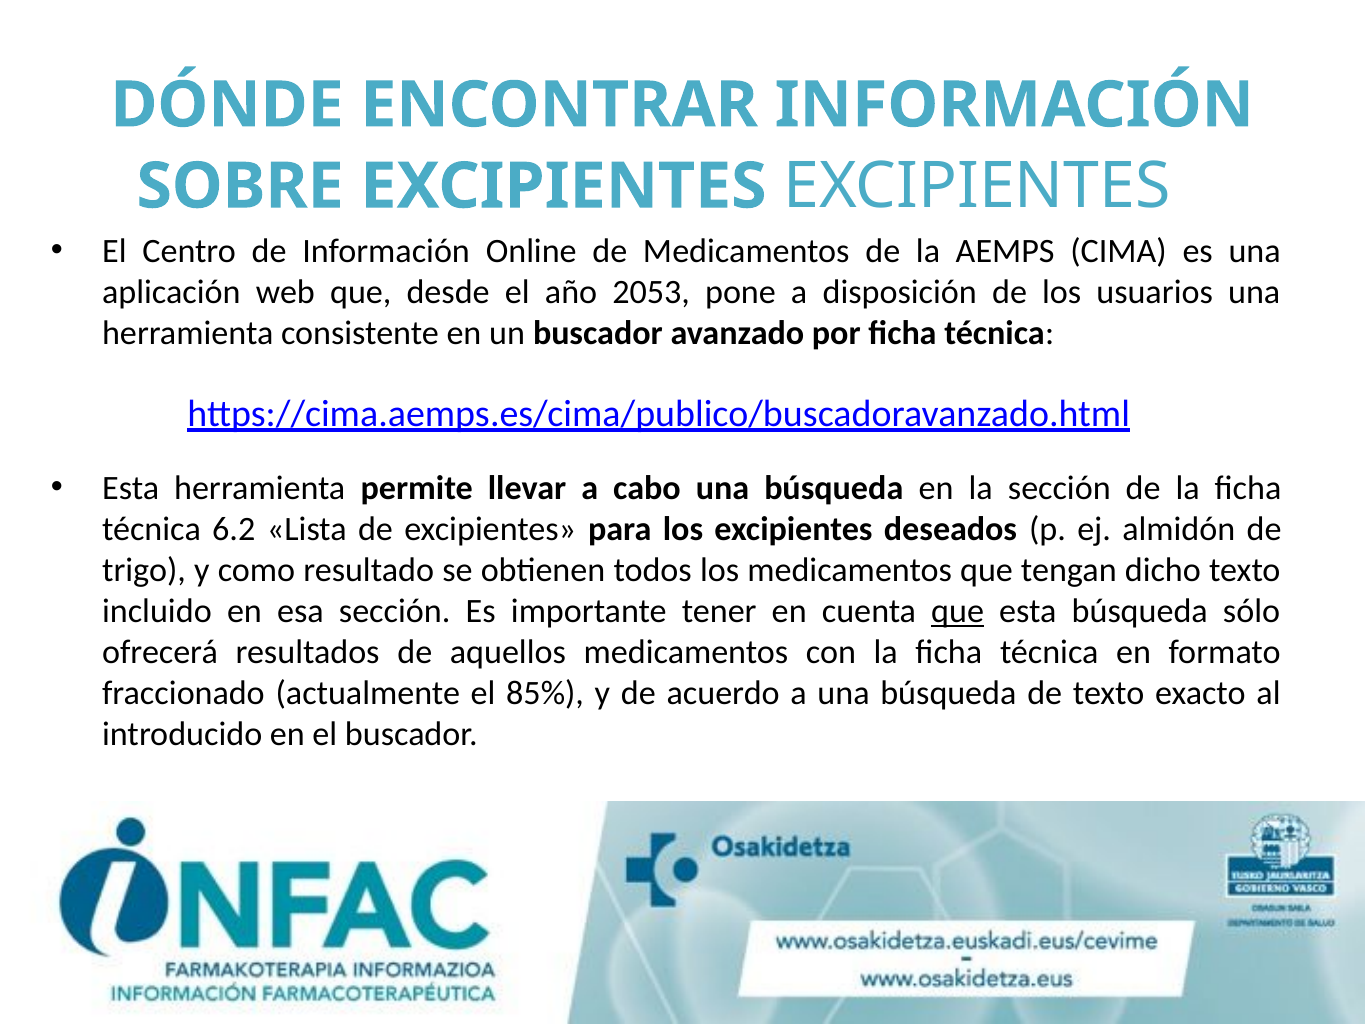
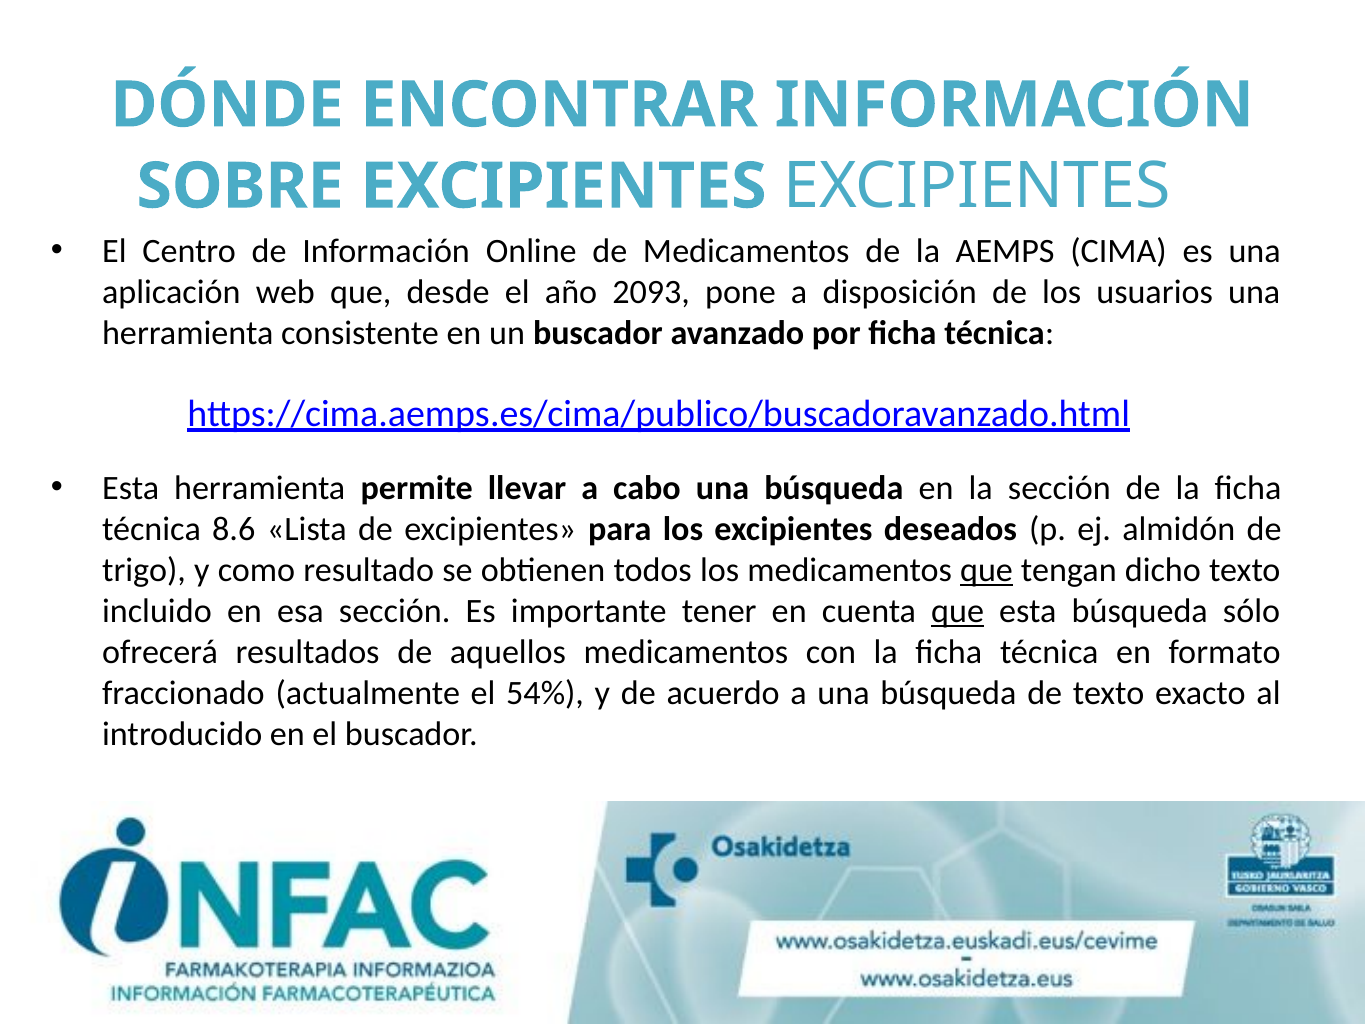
2053: 2053 -> 2093 (651, 292)
6.2: 6.2 -> 8.6 (234, 529)
que underline: none -> present (987, 570)
85%: 85% -> 54% (545, 693)
